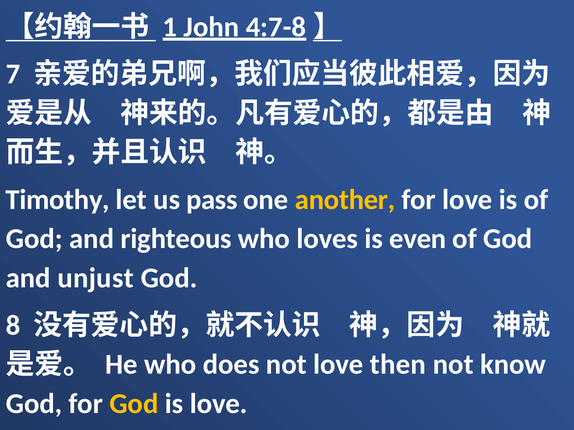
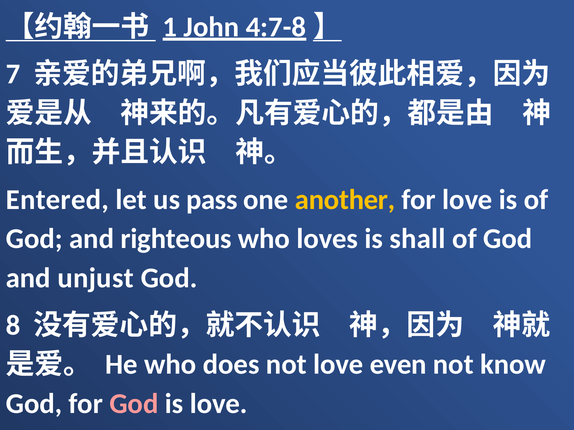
Timothy: Timothy -> Entered (57, 200)
even: even -> shall (418, 239)
then: then -> even (398, 365)
God colour: yellow -> pink (134, 404)
